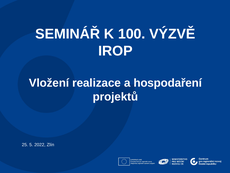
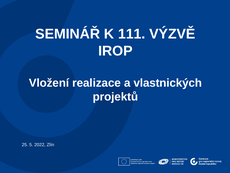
100: 100 -> 111 (132, 34)
hospodaření: hospodaření -> vlastnických (168, 83)
